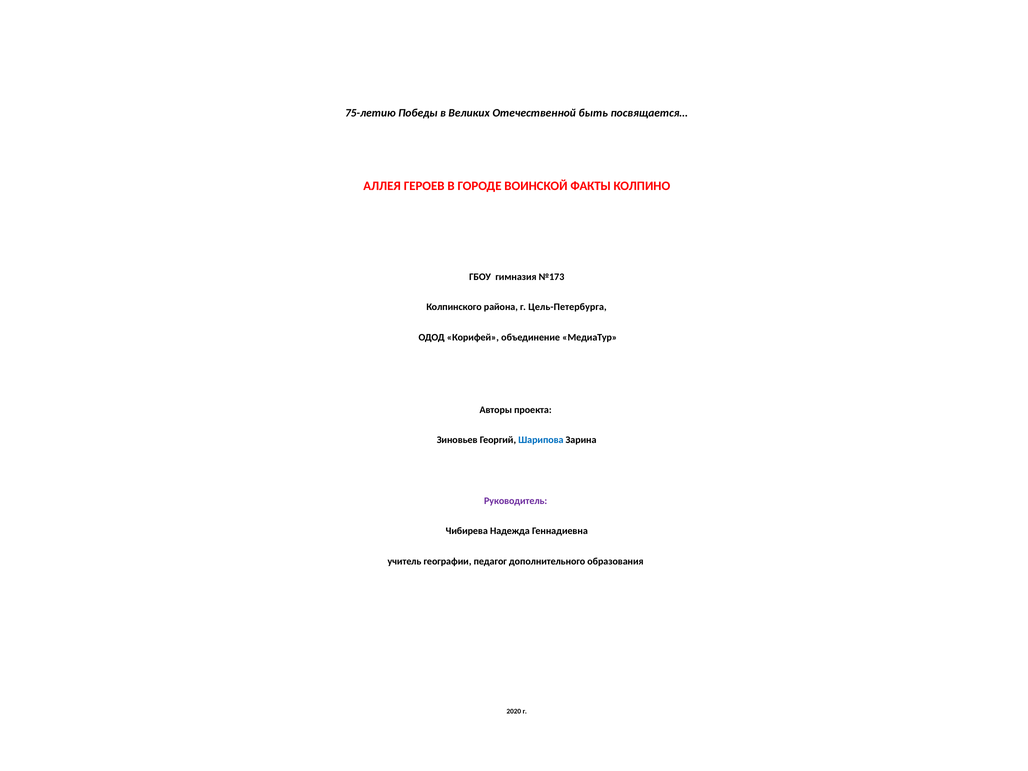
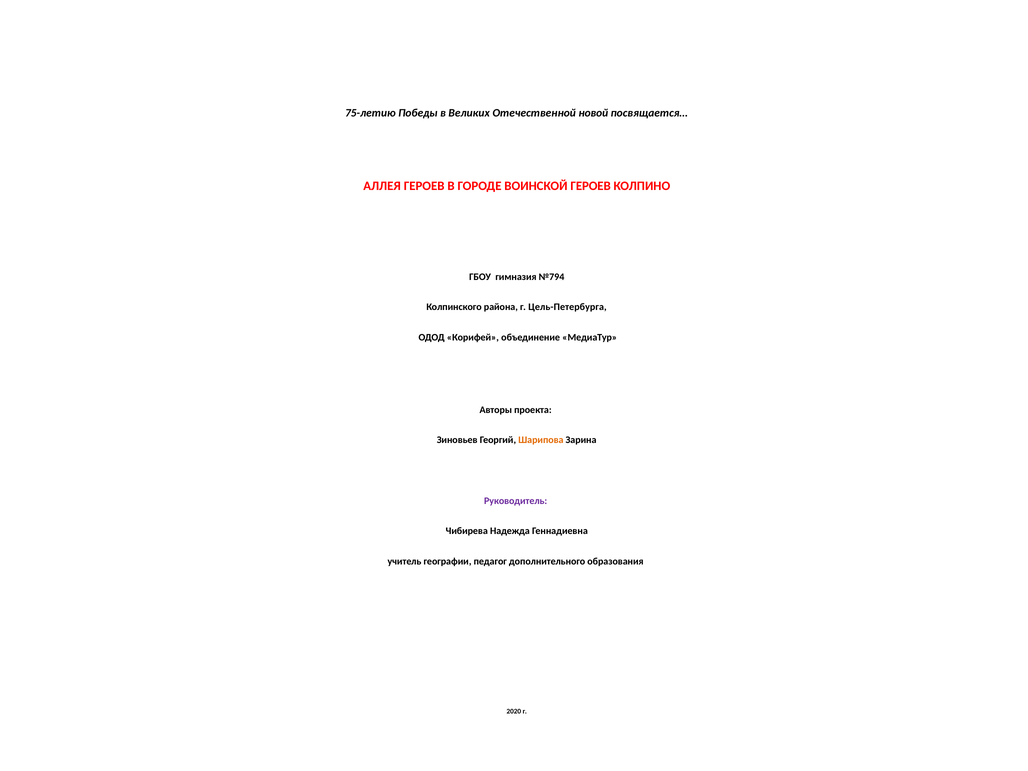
быть: быть -> новой (593, 113)
ВОИНСКОЙ ФАКТЫ: ФАКТЫ -> ГЕРОЕВ (591, 186)
№173: №173 -> №794 (552, 277)
Шарипова colour: blue -> orange (541, 440)
